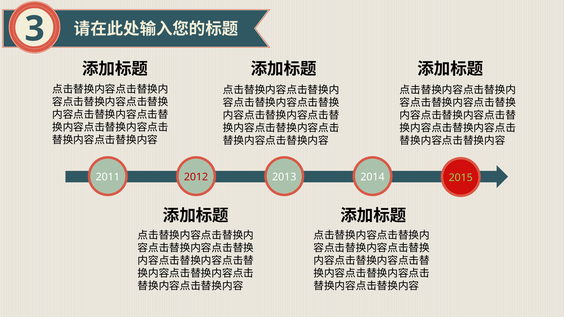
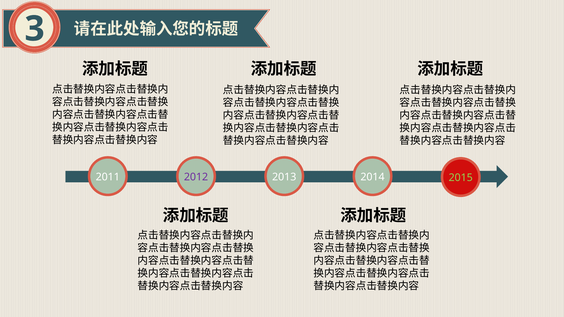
2012 colour: red -> purple (196, 177)
